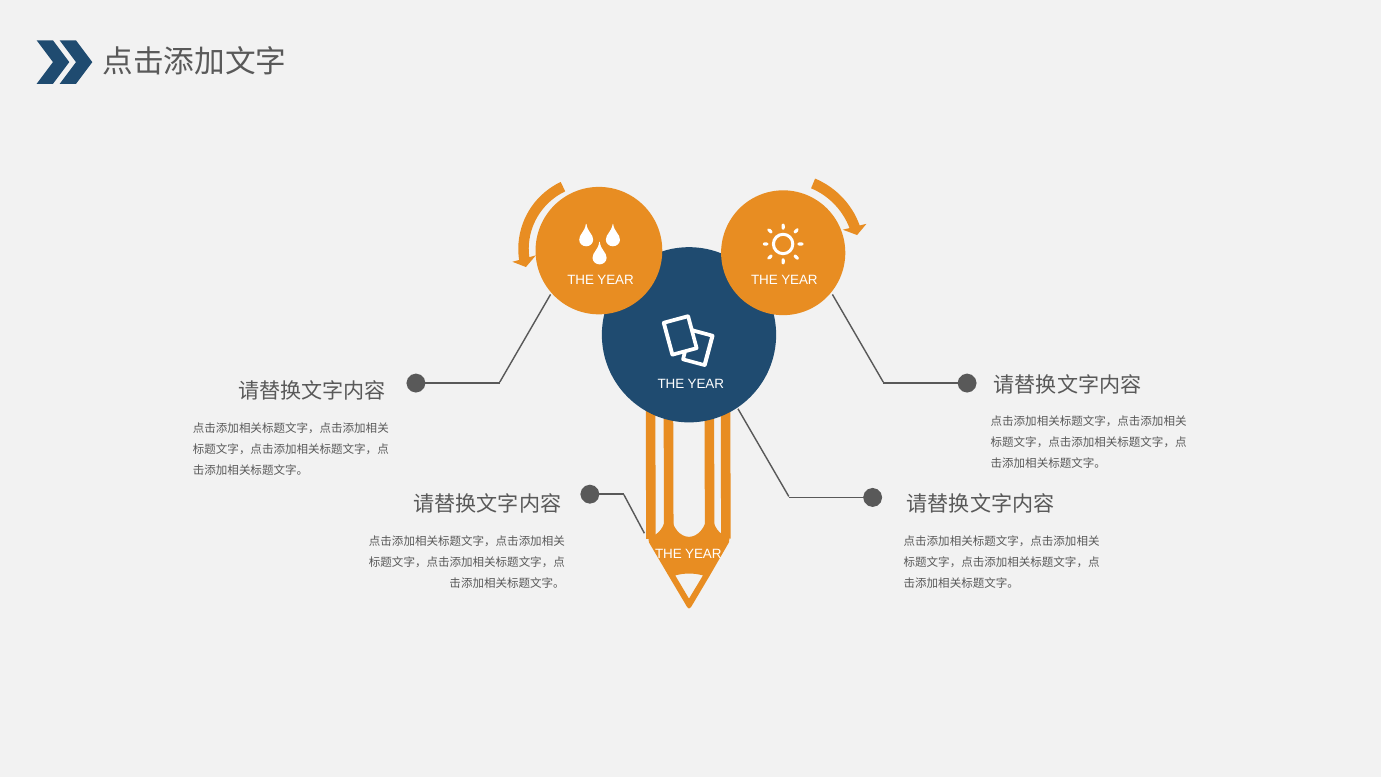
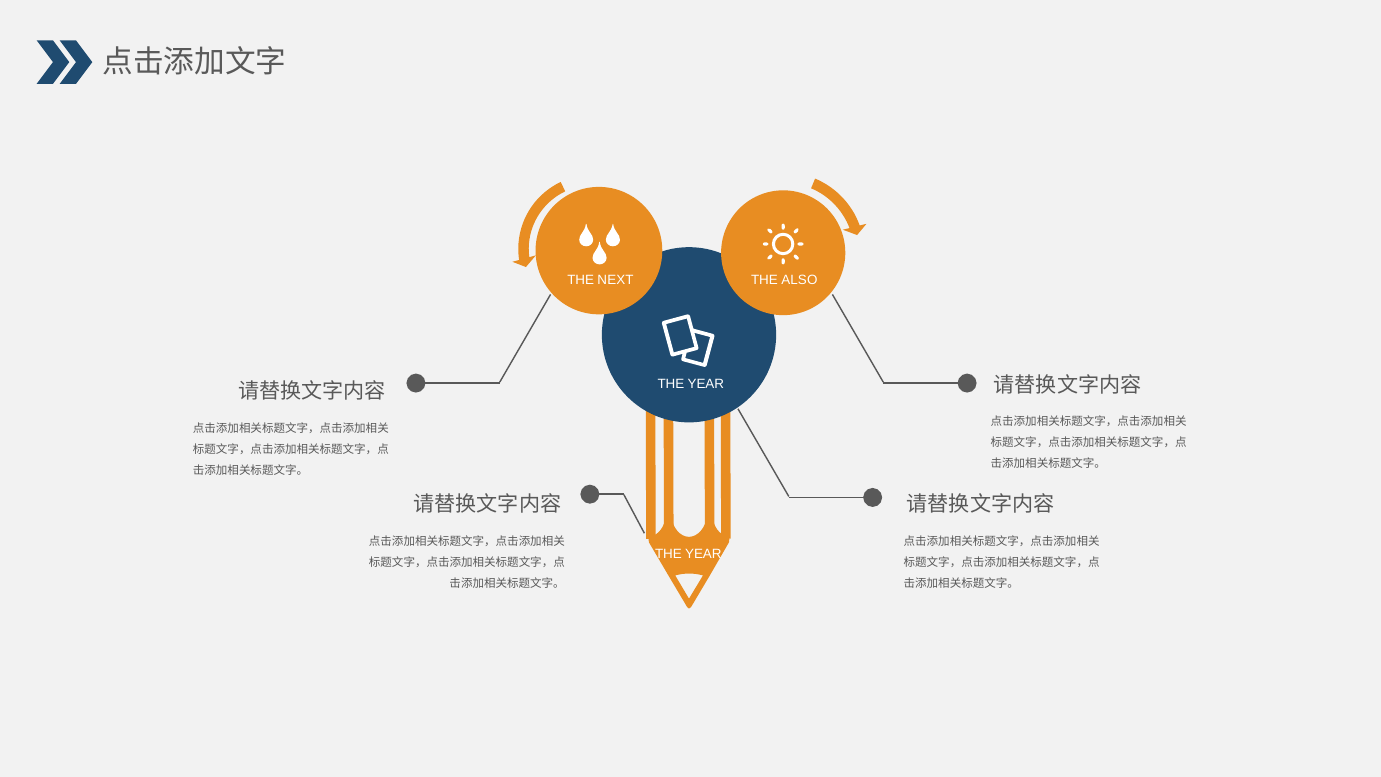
YEAR: YEAR -> NEXT (616, 280)
YEAR: YEAR -> ALSO (799, 280)
